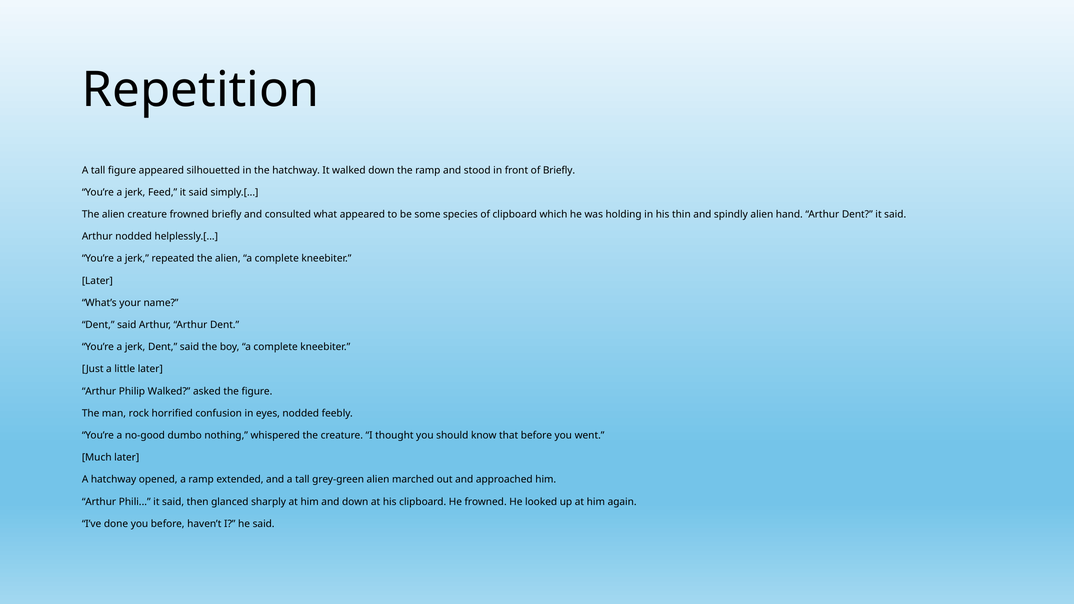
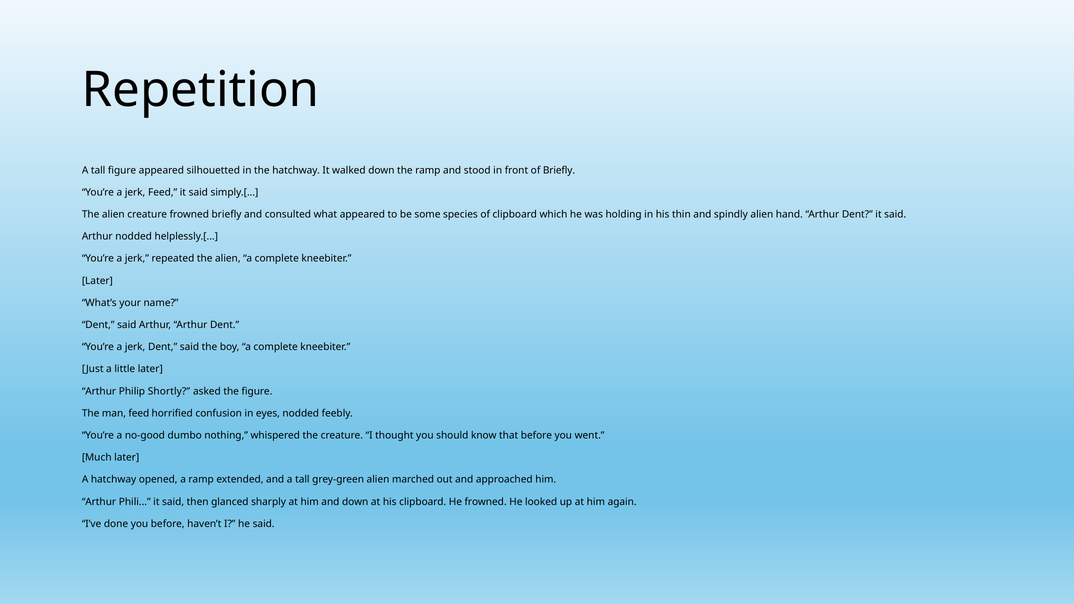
Philip Walked: Walked -> Shortly (169, 391)
man rock: rock -> feed (139, 413)
